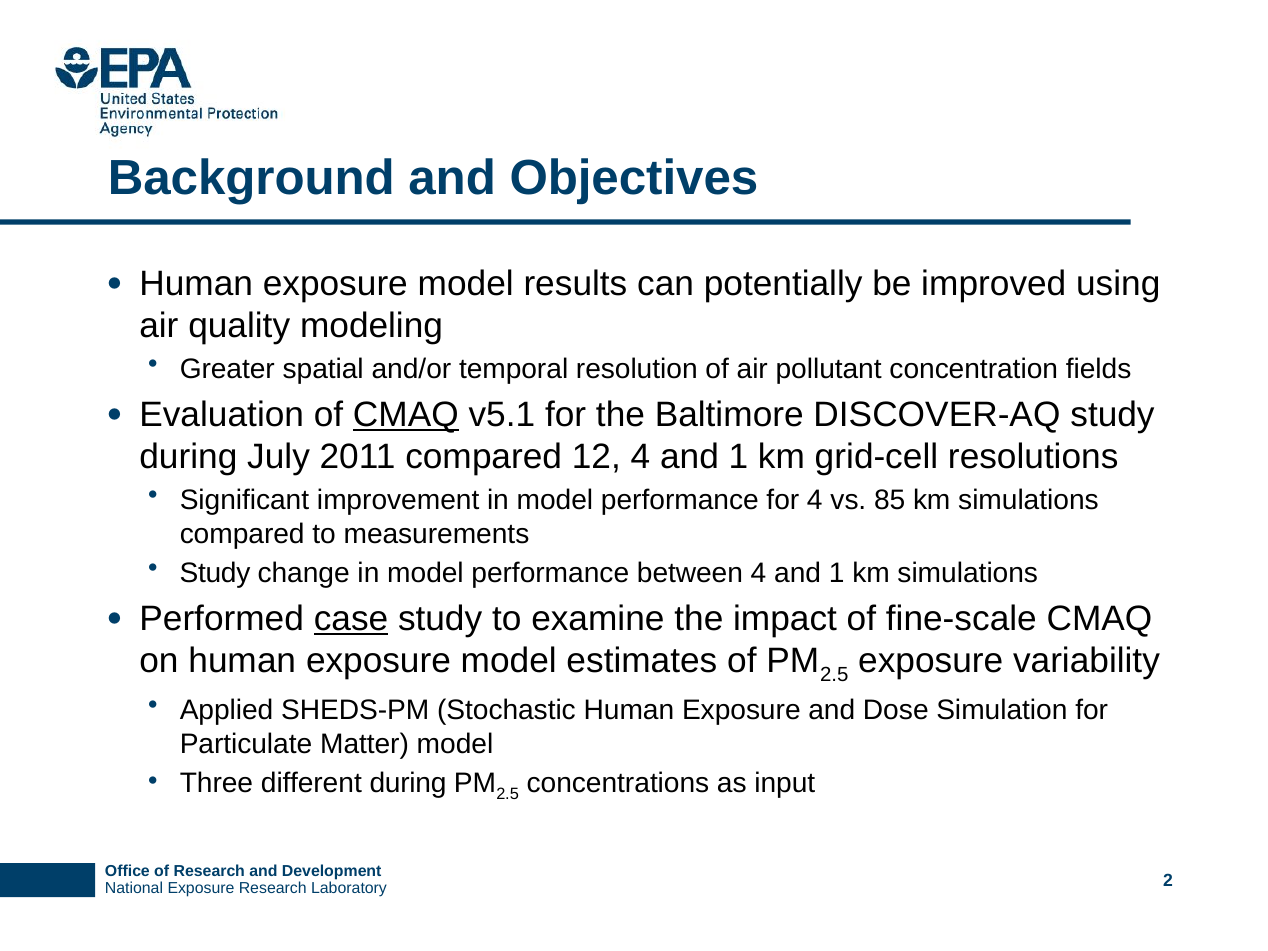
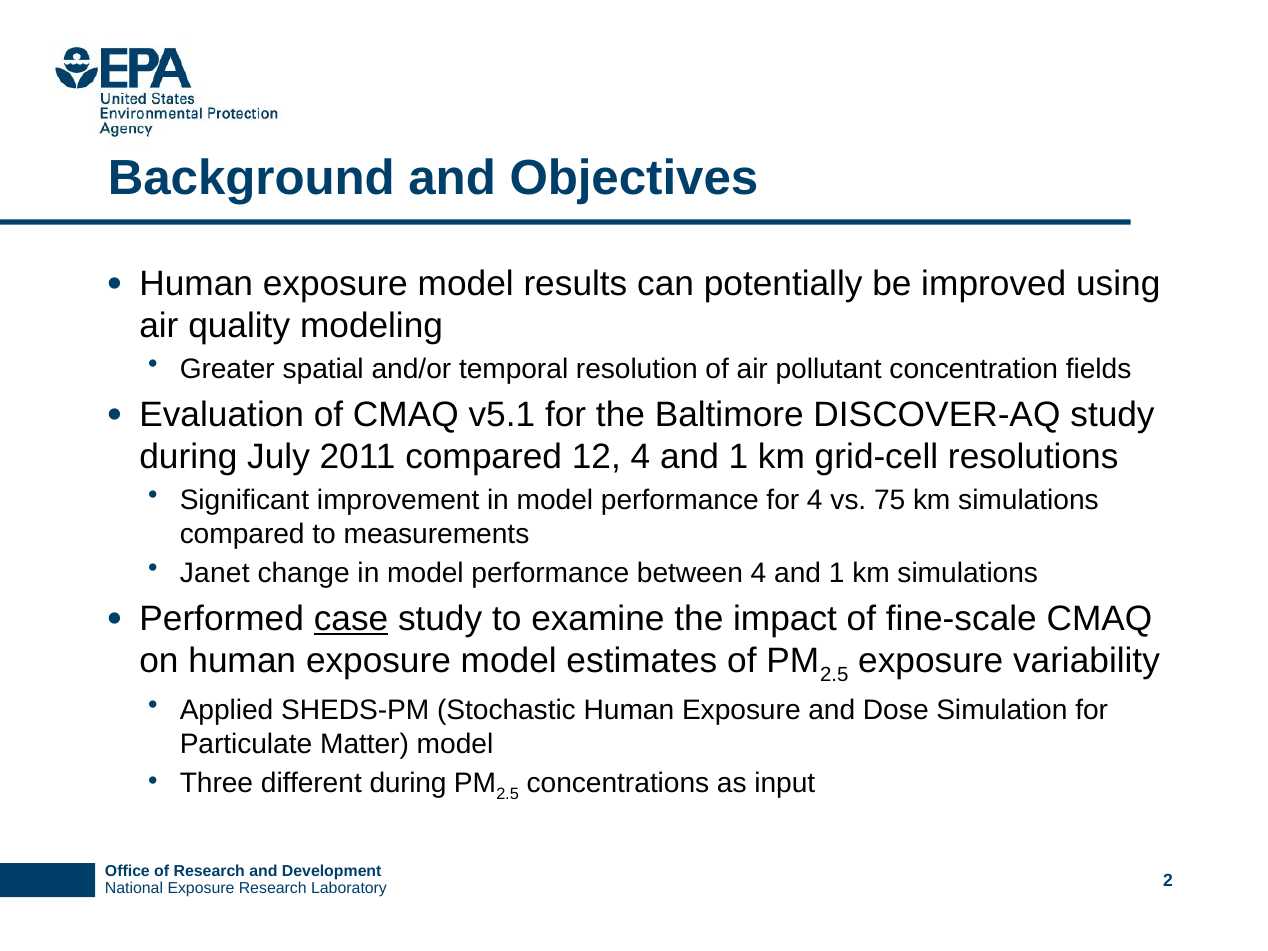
CMAQ underline: present -> none (406, 415)
85: 85 -> 75 (890, 500)
Study: Study -> Janet (215, 573)
